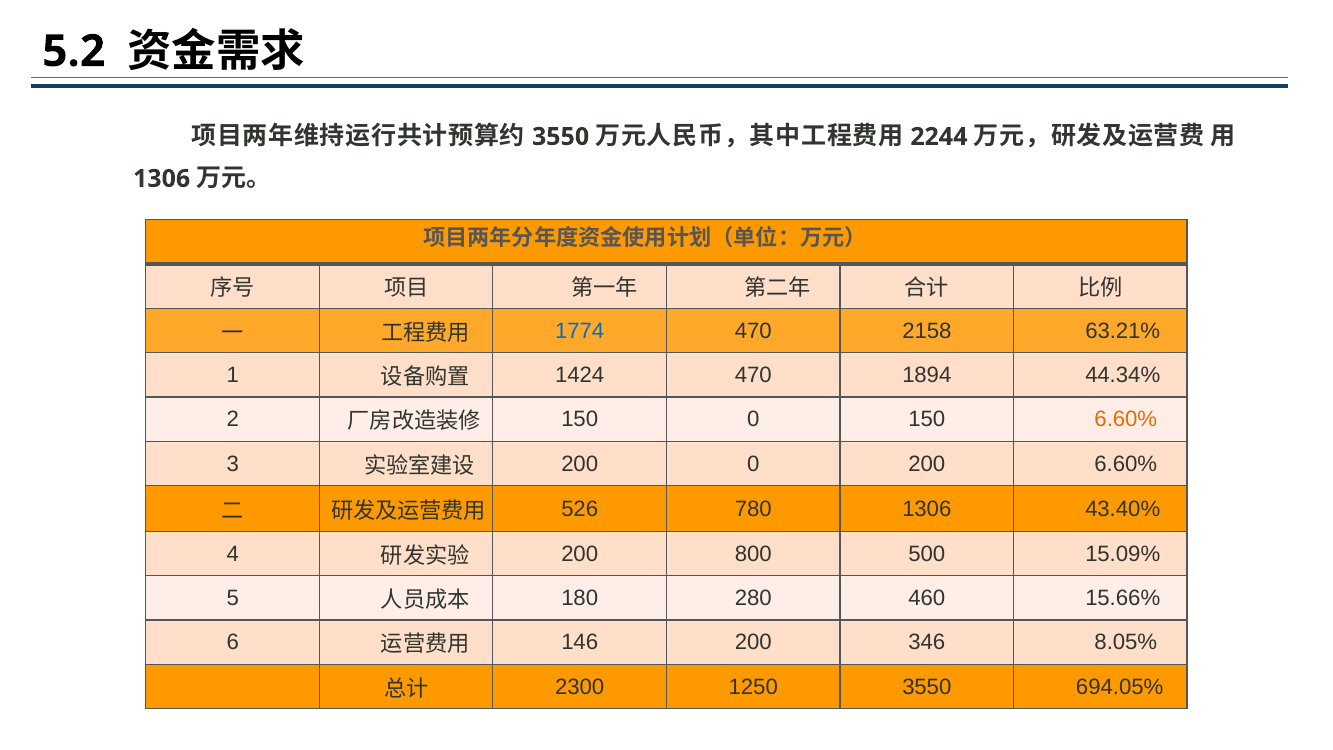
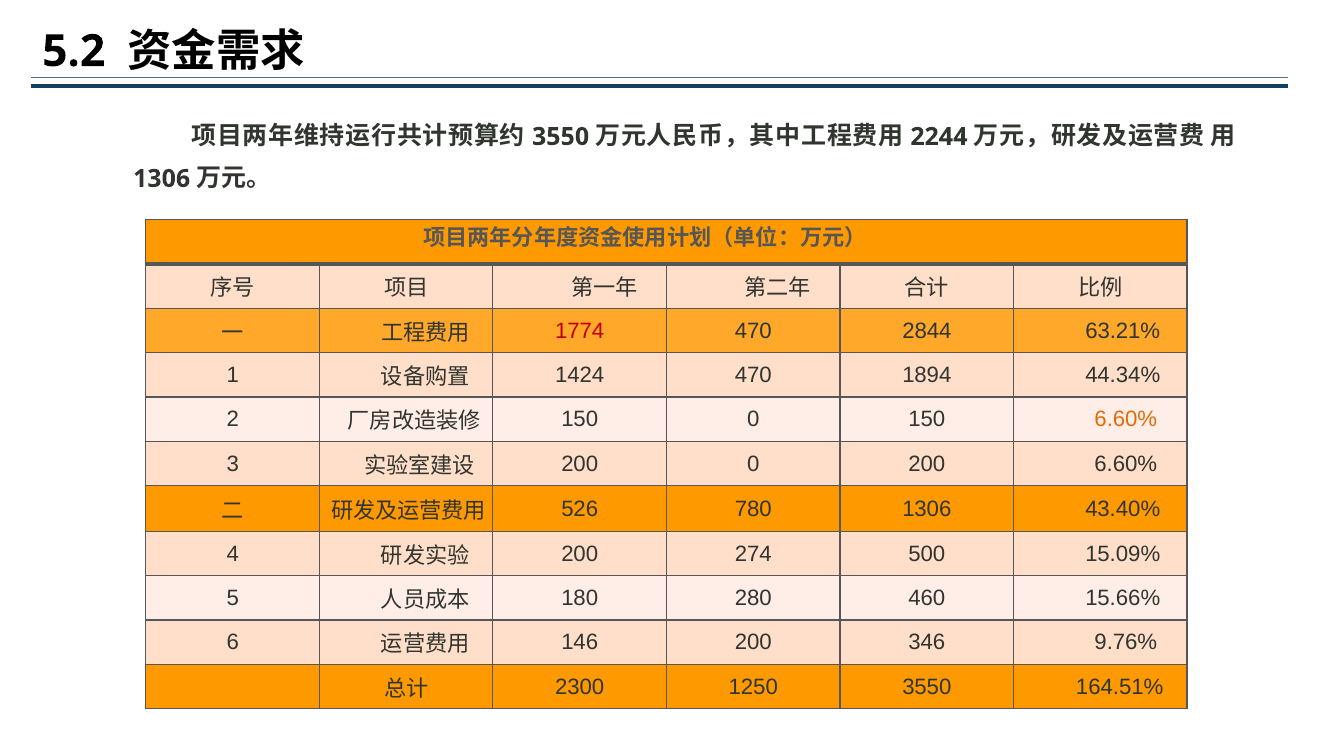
1774 colour: blue -> red (580, 331)
2158: 2158 -> 2844 (927, 331)
800: 800 -> 274 (753, 554)
8.05%: 8.05% -> 9.76% (1126, 642)
694.05%: 694.05% -> 164.51% (1120, 687)
